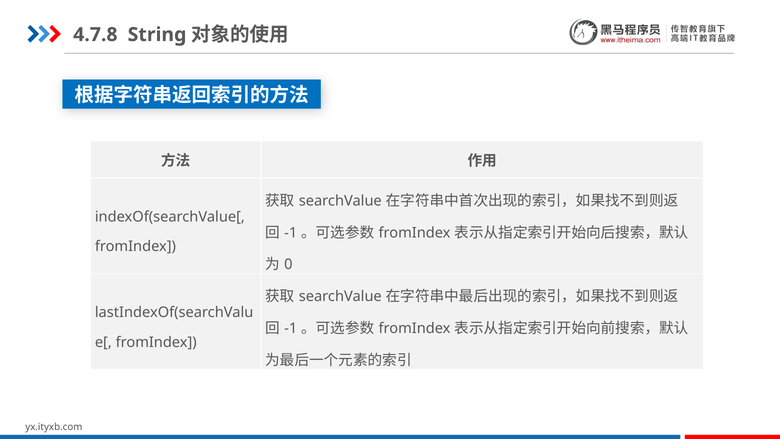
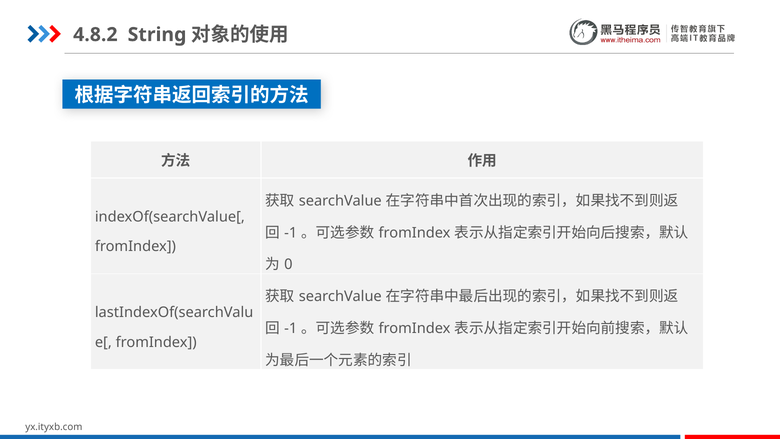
4.7.8: 4.7.8 -> 4.8.2 (95, 35)
